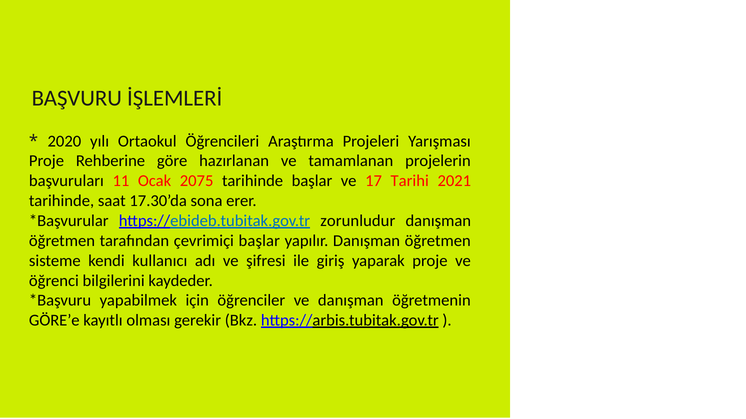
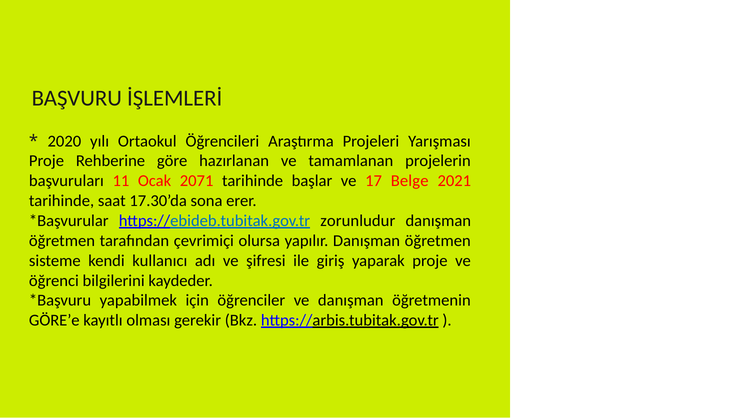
2075: 2075 -> 2071 (197, 181)
Tarihi: Tarihi -> Belge (410, 181)
çevrimiçi başlar: başlar -> olursa (259, 241)
